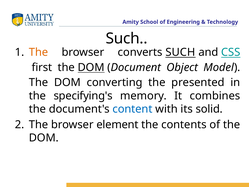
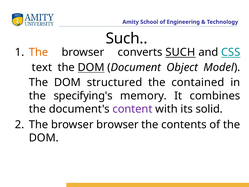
first: first -> text (42, 67)
converting: converting -> structured (115, 82)
presented: presented -> contained (198, 82)
content colour: blue -> purple (132, 109)
browser element: element -> browser (117, 124)
